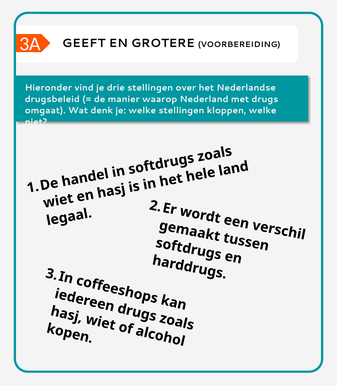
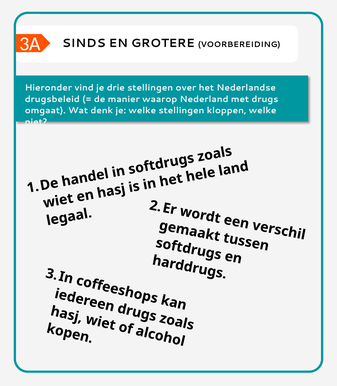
GEEFT: GEEFT -> SINDS (84, 43)
